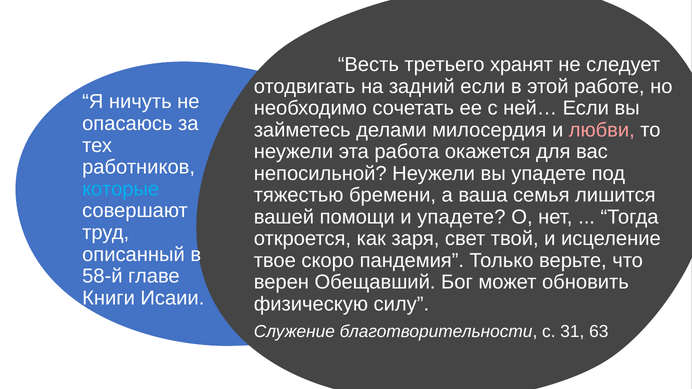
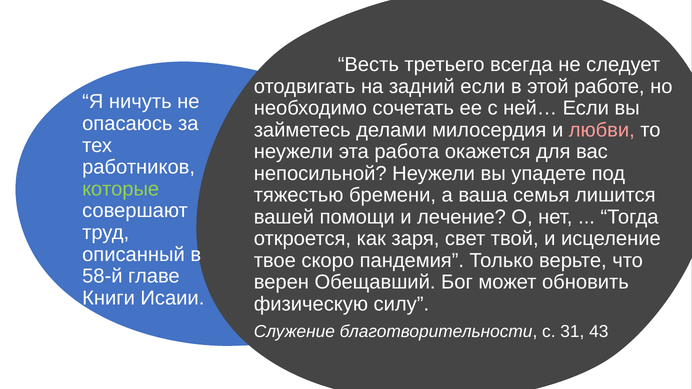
хранят: хранят -> всегда (521, 65)
которые colour: light blue -> light green (121, 189)
и упадете: упадете -> лечение (462, 217)
63: 63 -> 43 (599, 332)
